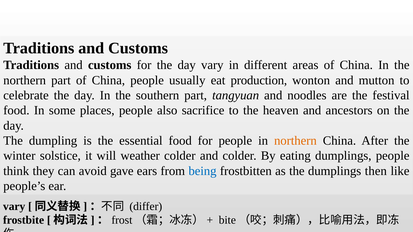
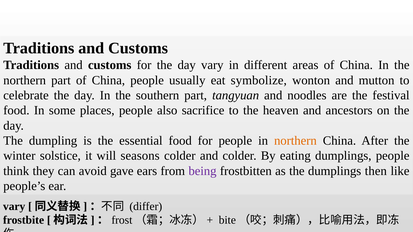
production: production -> symbolize (259, 80)
weather: weather -> seasons (140, 156)
being colour: blue -> purple (203, 171)
